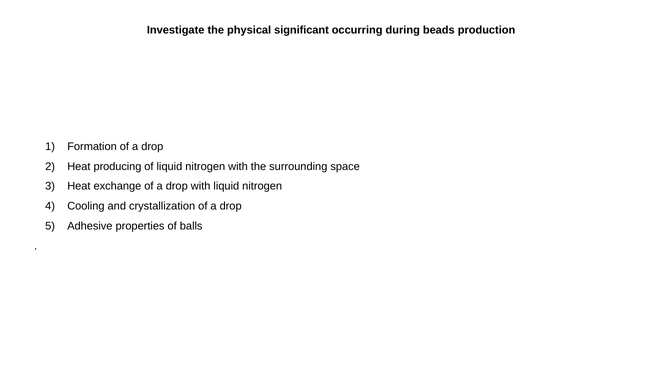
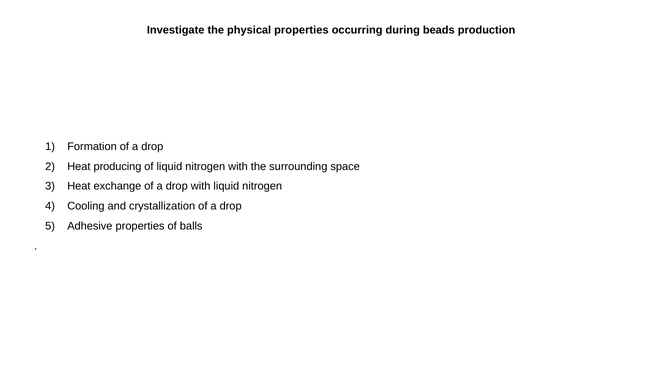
physical significant: significant -> properties (301, 30)
